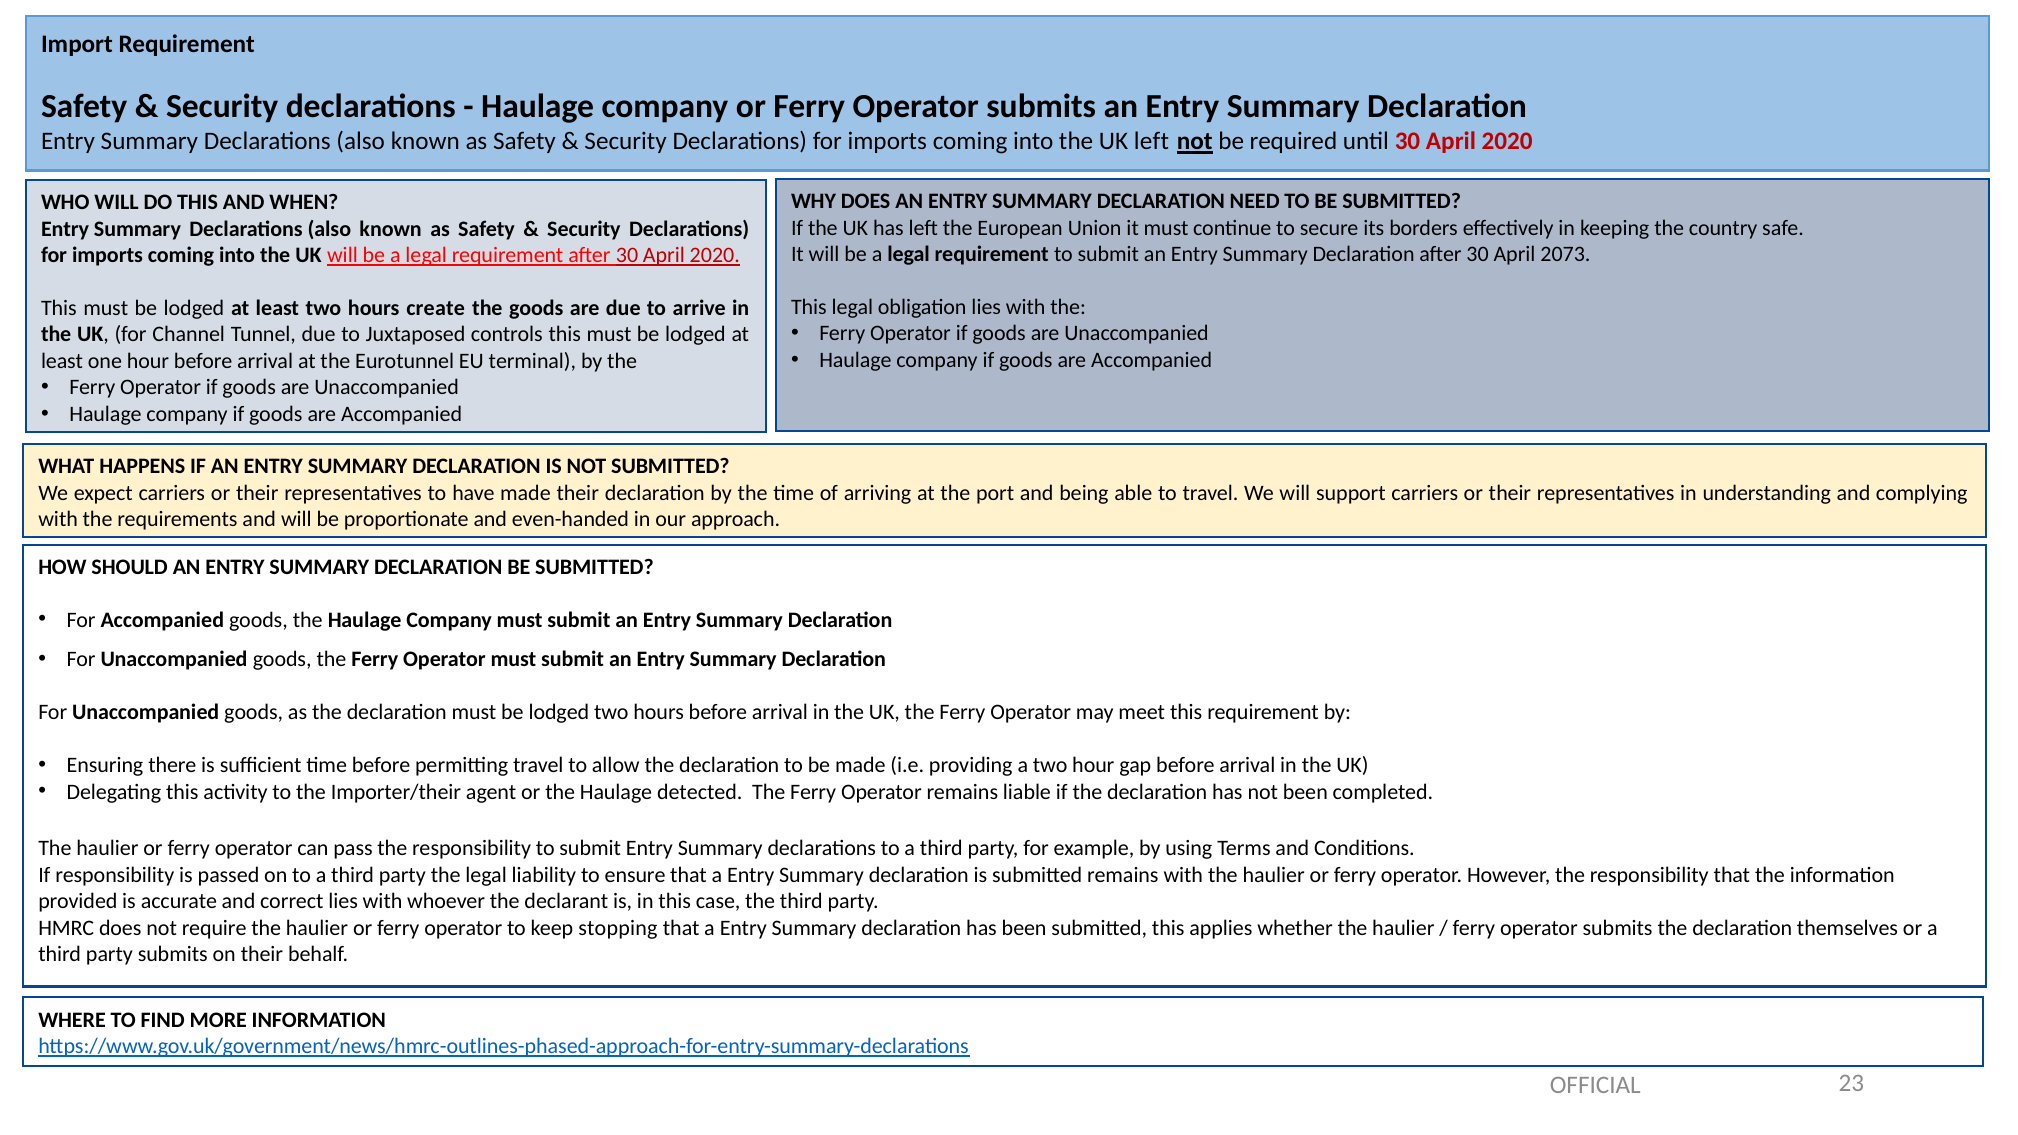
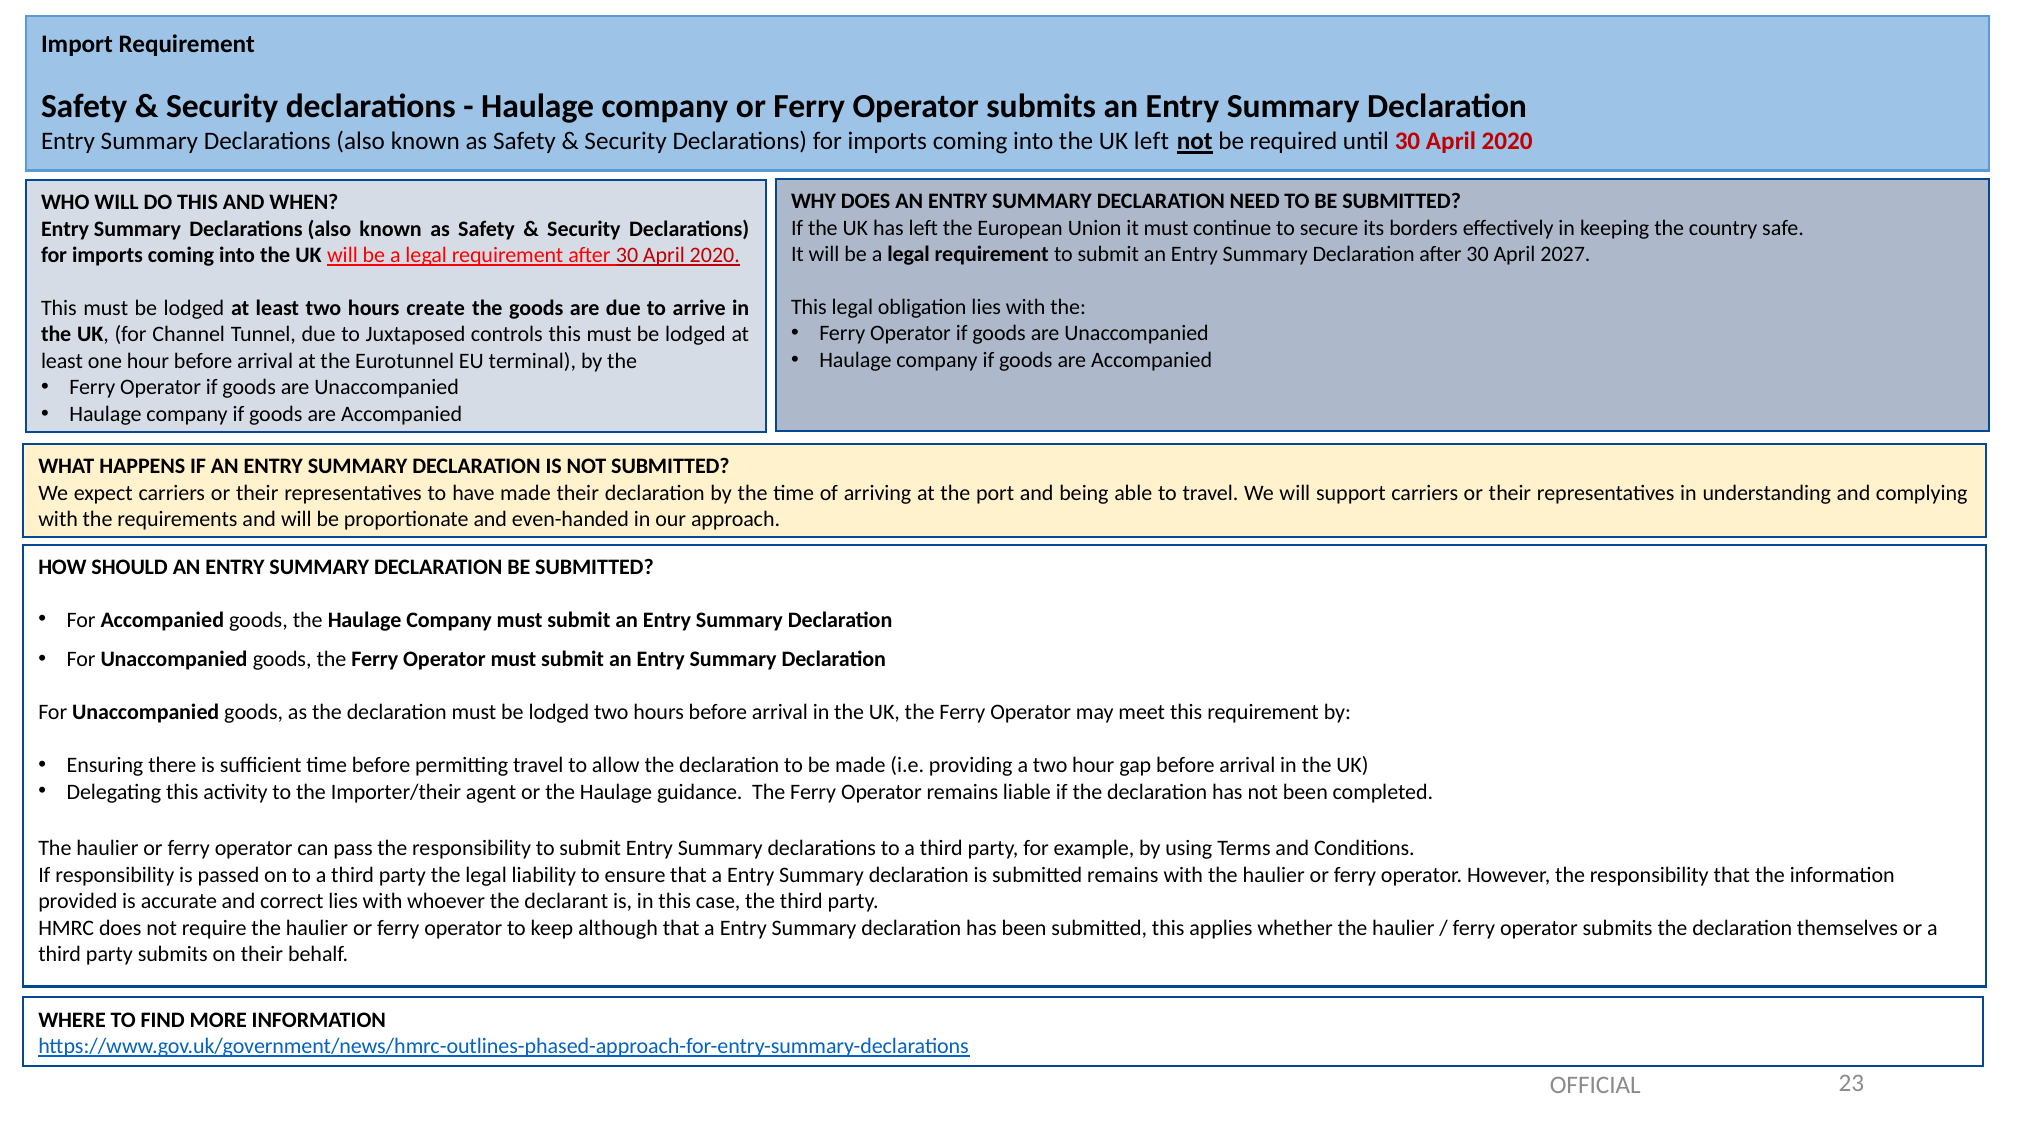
2073: 2073 -> 2027 (1565, 254)
detected: detected -> guidance (700, 792)
stopping: stopping -> although (618, 928)
